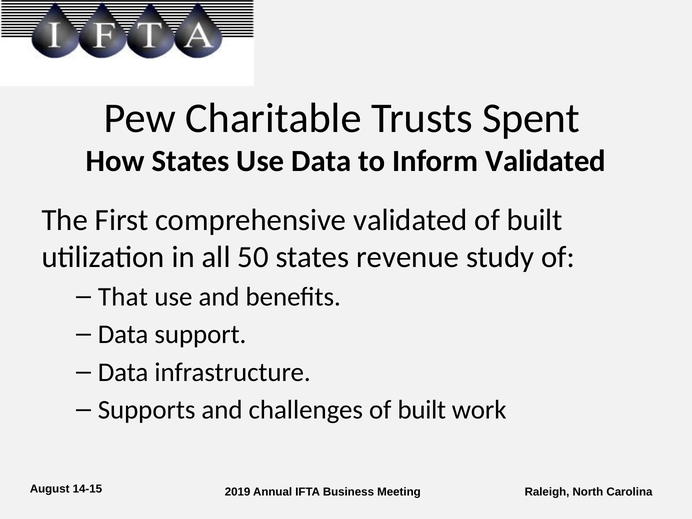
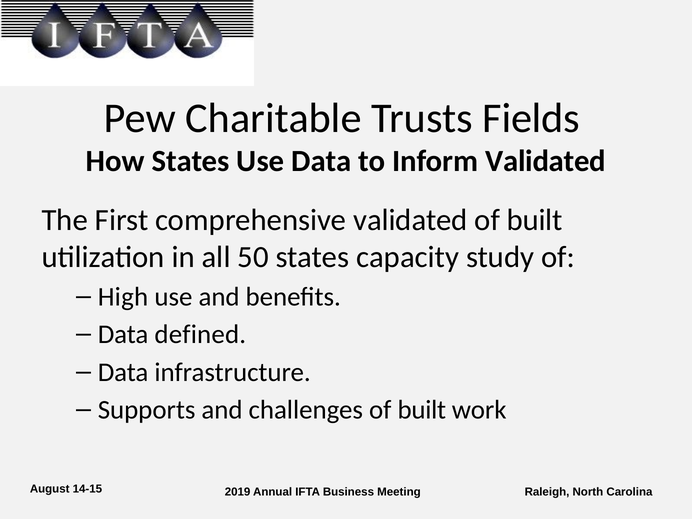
Spent: Spent -> Fields (531, 118)
revenue: revenue -> capacity (408, 257)
That: That -> High (123, 297)
support: support -> defined (200, 335)
